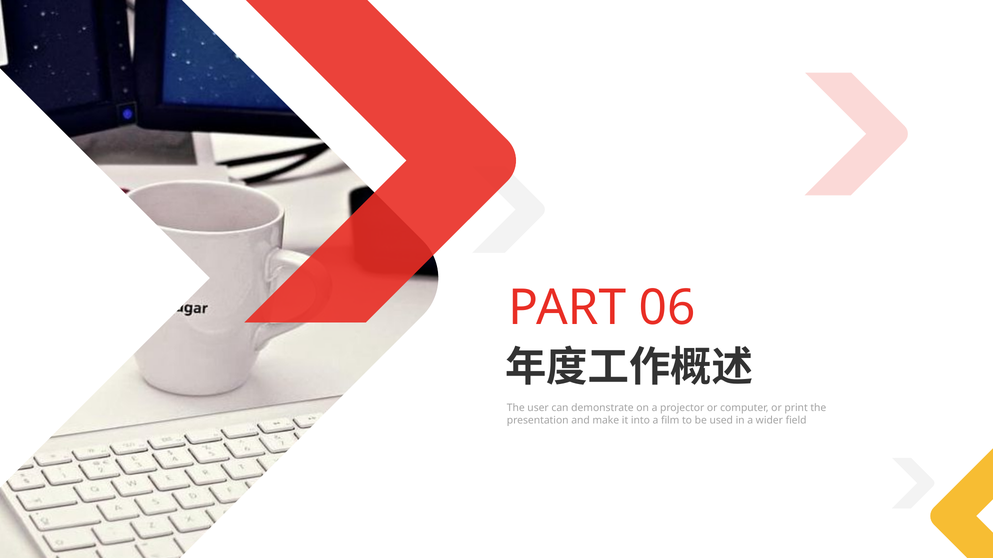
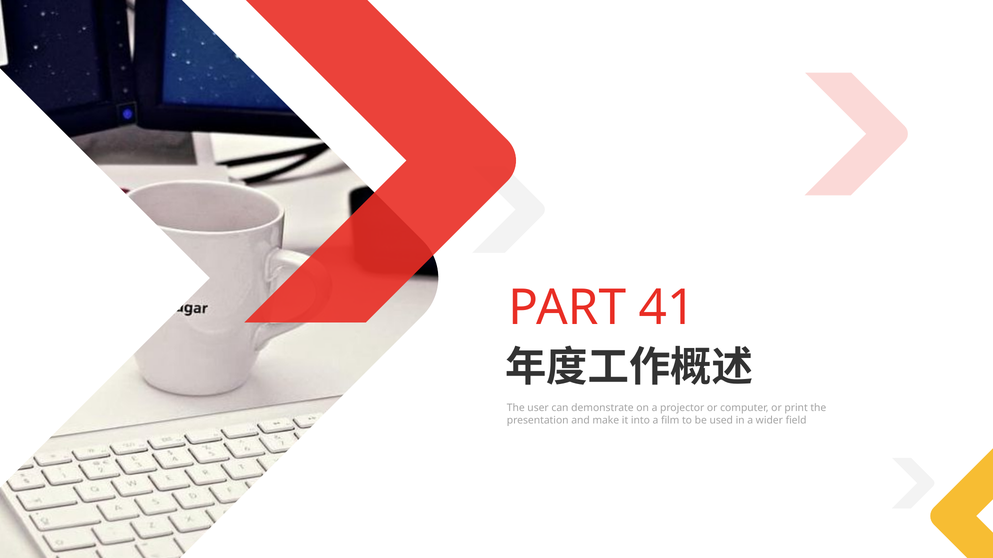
06: 06 -> 41 (667, 308)
